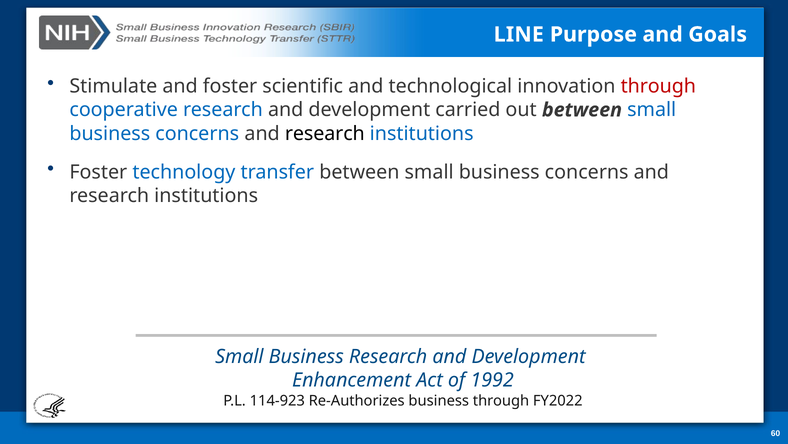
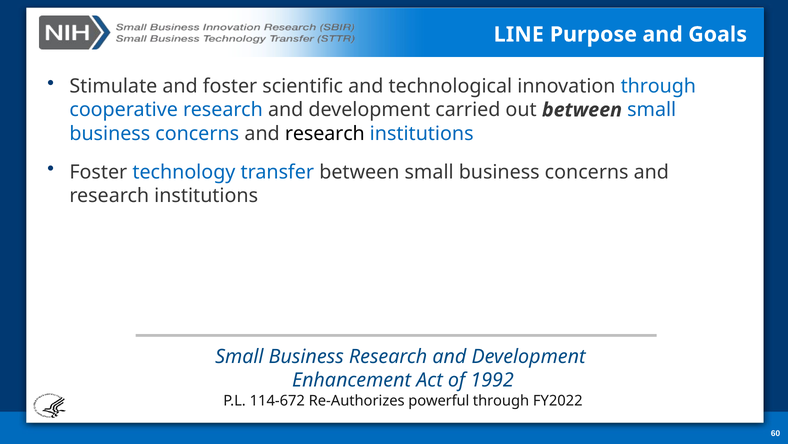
through colour: red -> blue (658, 86)
114-923: 114-923 -> 114-672 (277, 400)
Re-Authorizes business: business -> powerful (439, 400)
